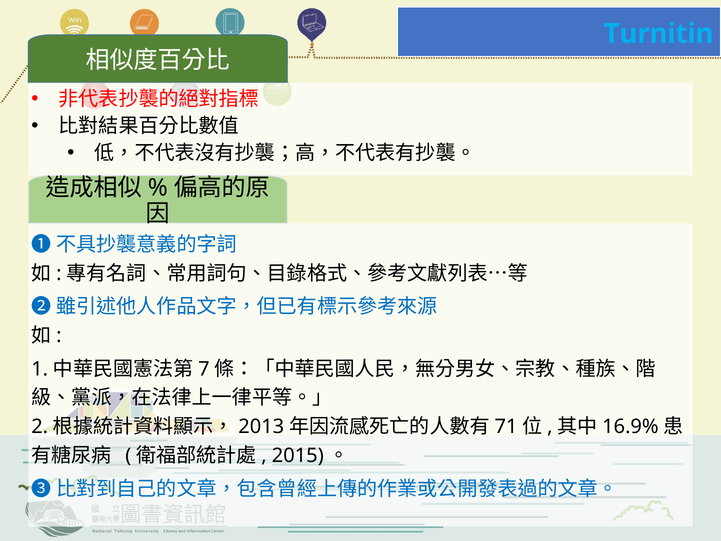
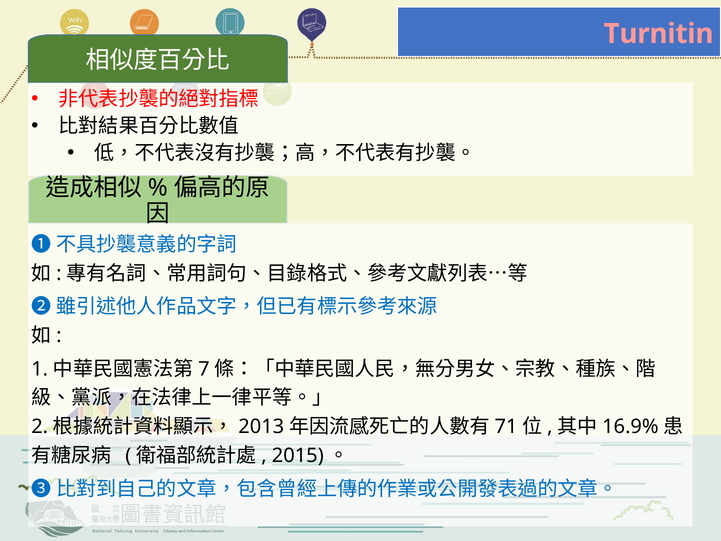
Turnitin colour: light blue -> pink (659, 34)
